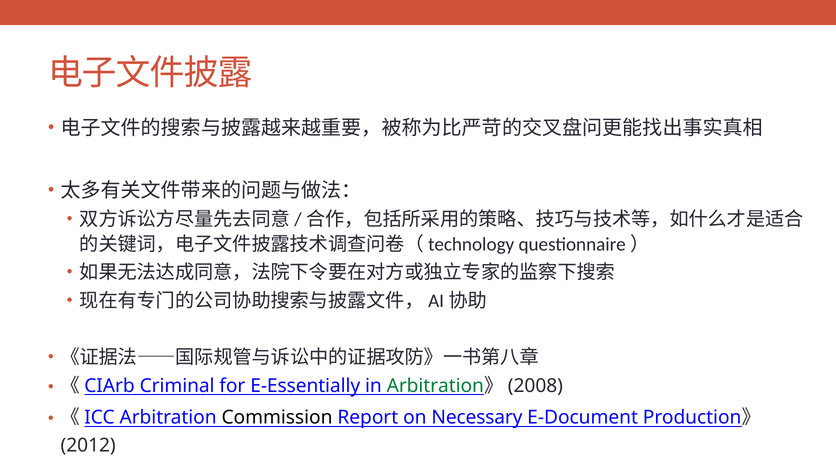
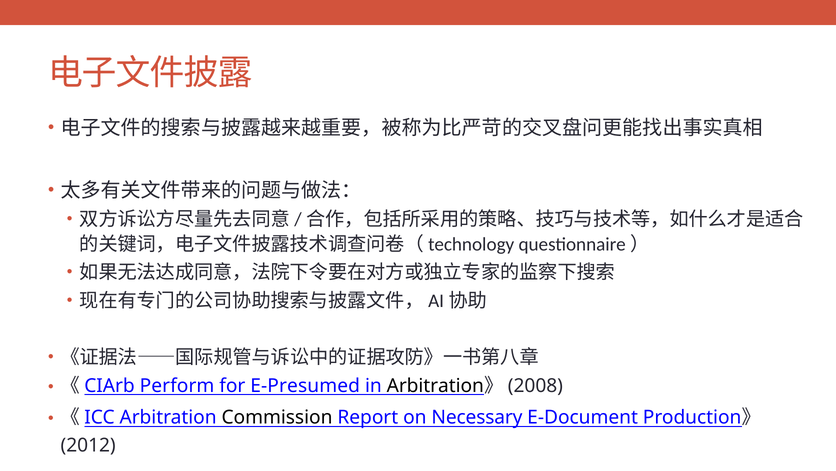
Criminal: Criminal -> Perform (177, 385)
E-Essentially: E-Essentially -> E-Presumed (305, 385)
Arbitration colour: green -> black (435, 385)
